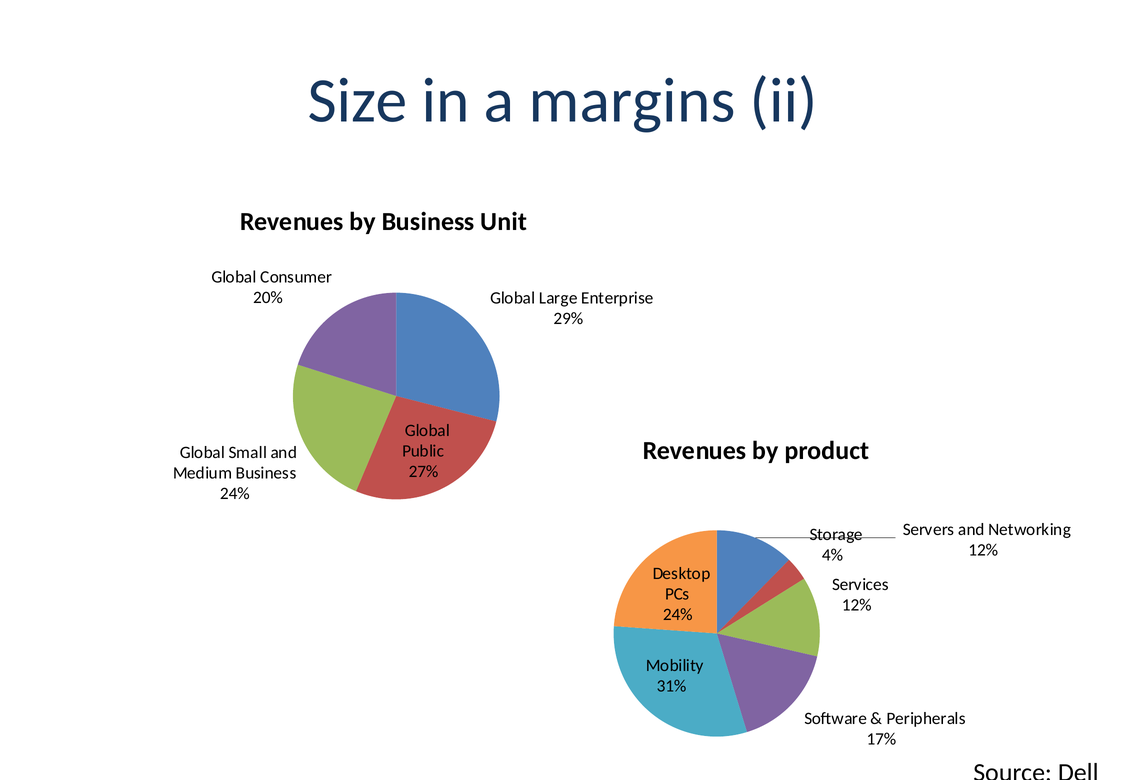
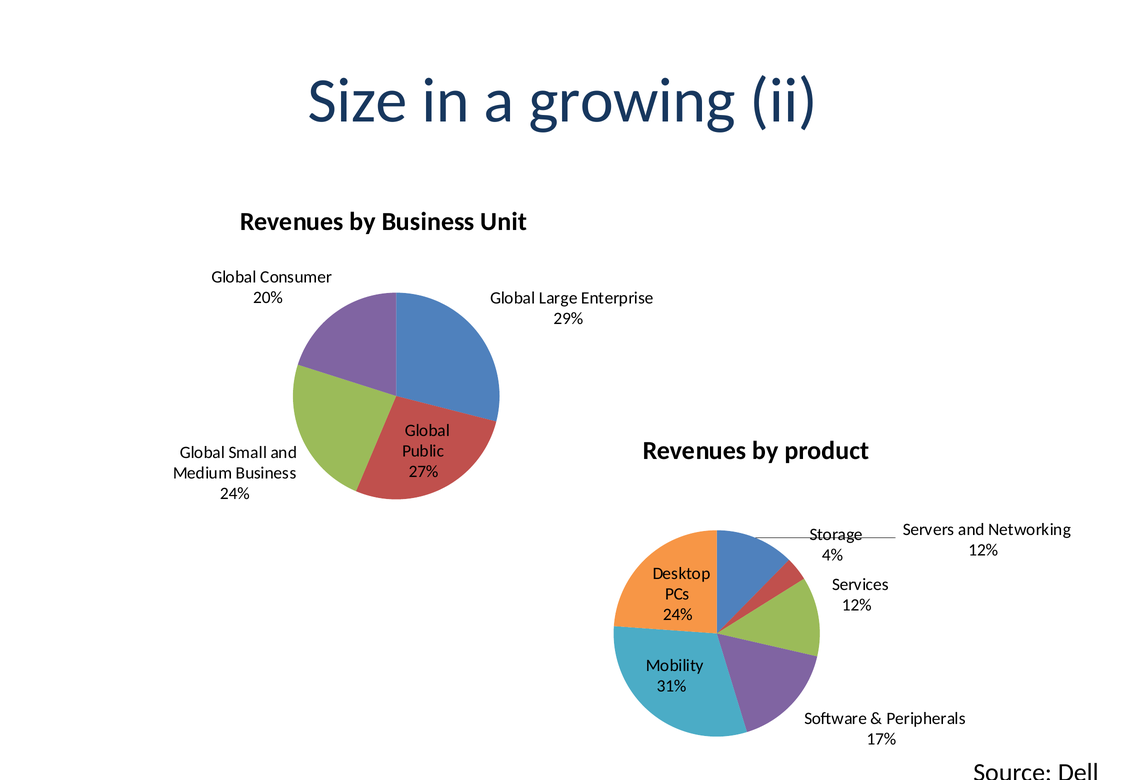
margins: margins -> growing (632, 101)
